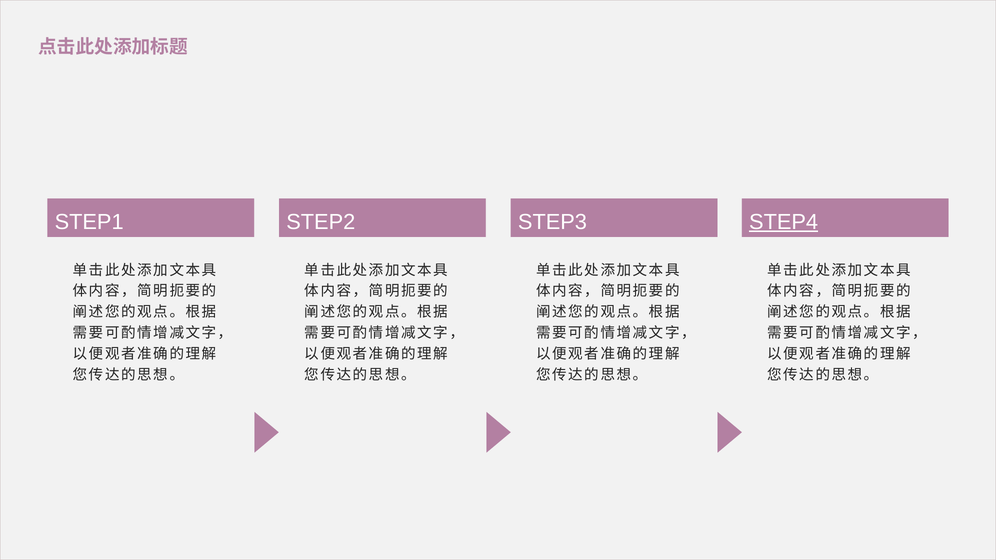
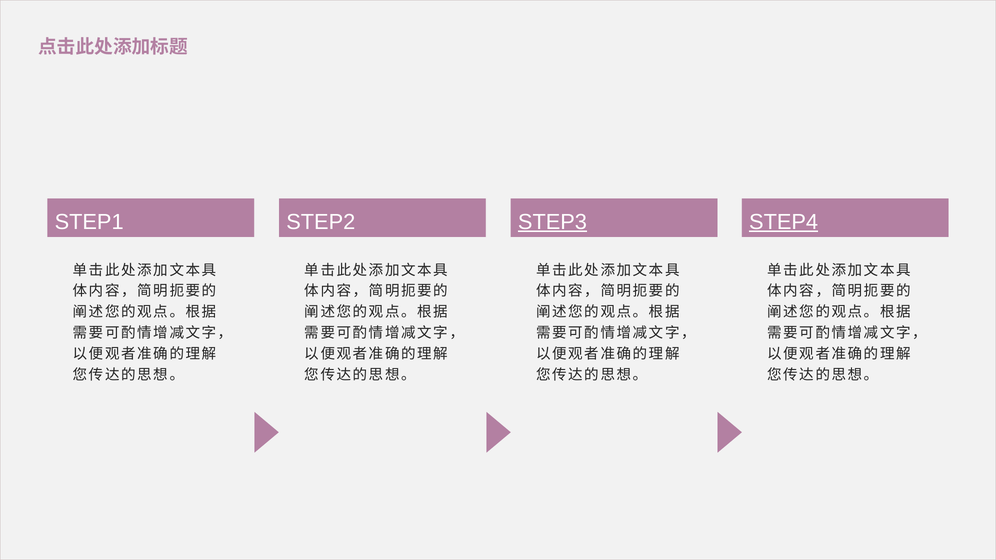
STEP3 underline: none -> present (552, 222)
